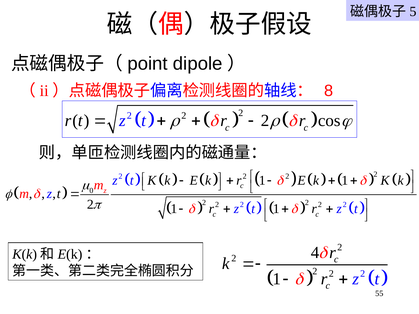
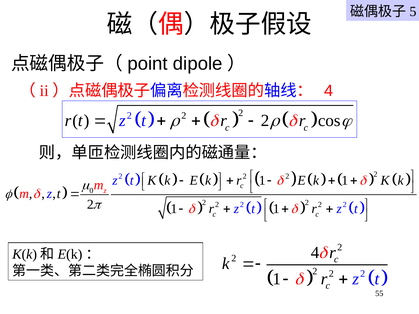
8: 8 -> 4 (329, 91)
